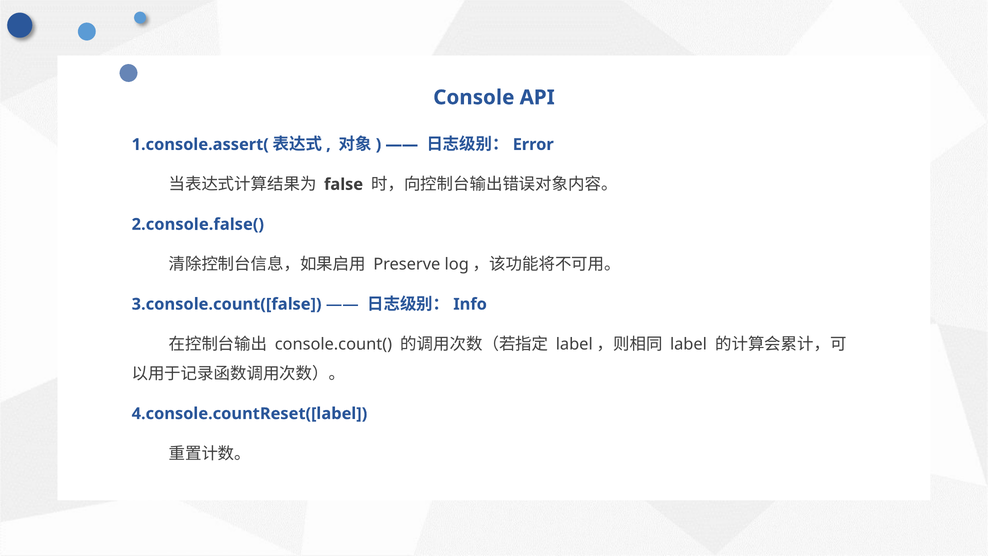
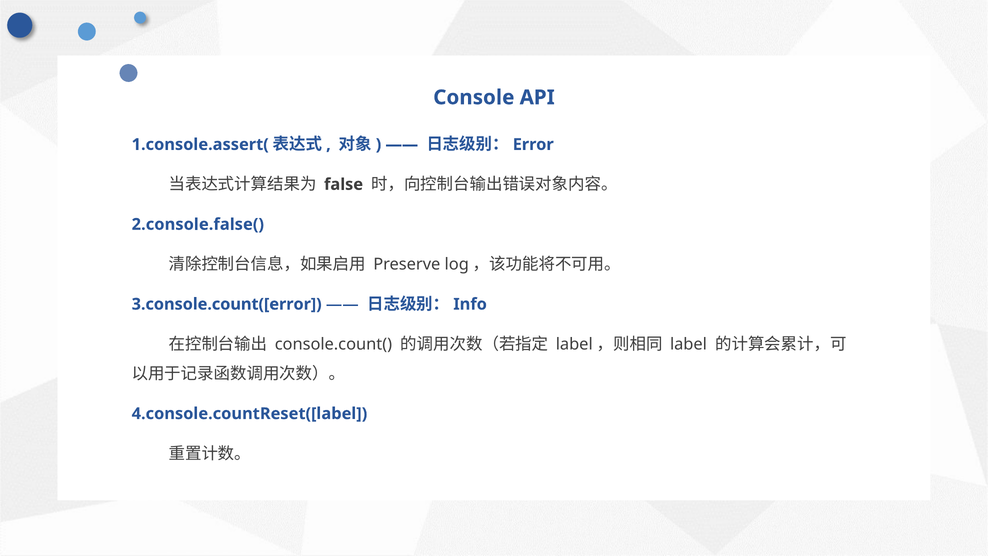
3.console.count([false: 3.console.count([false -> 3.console.count([error (227, 304)
